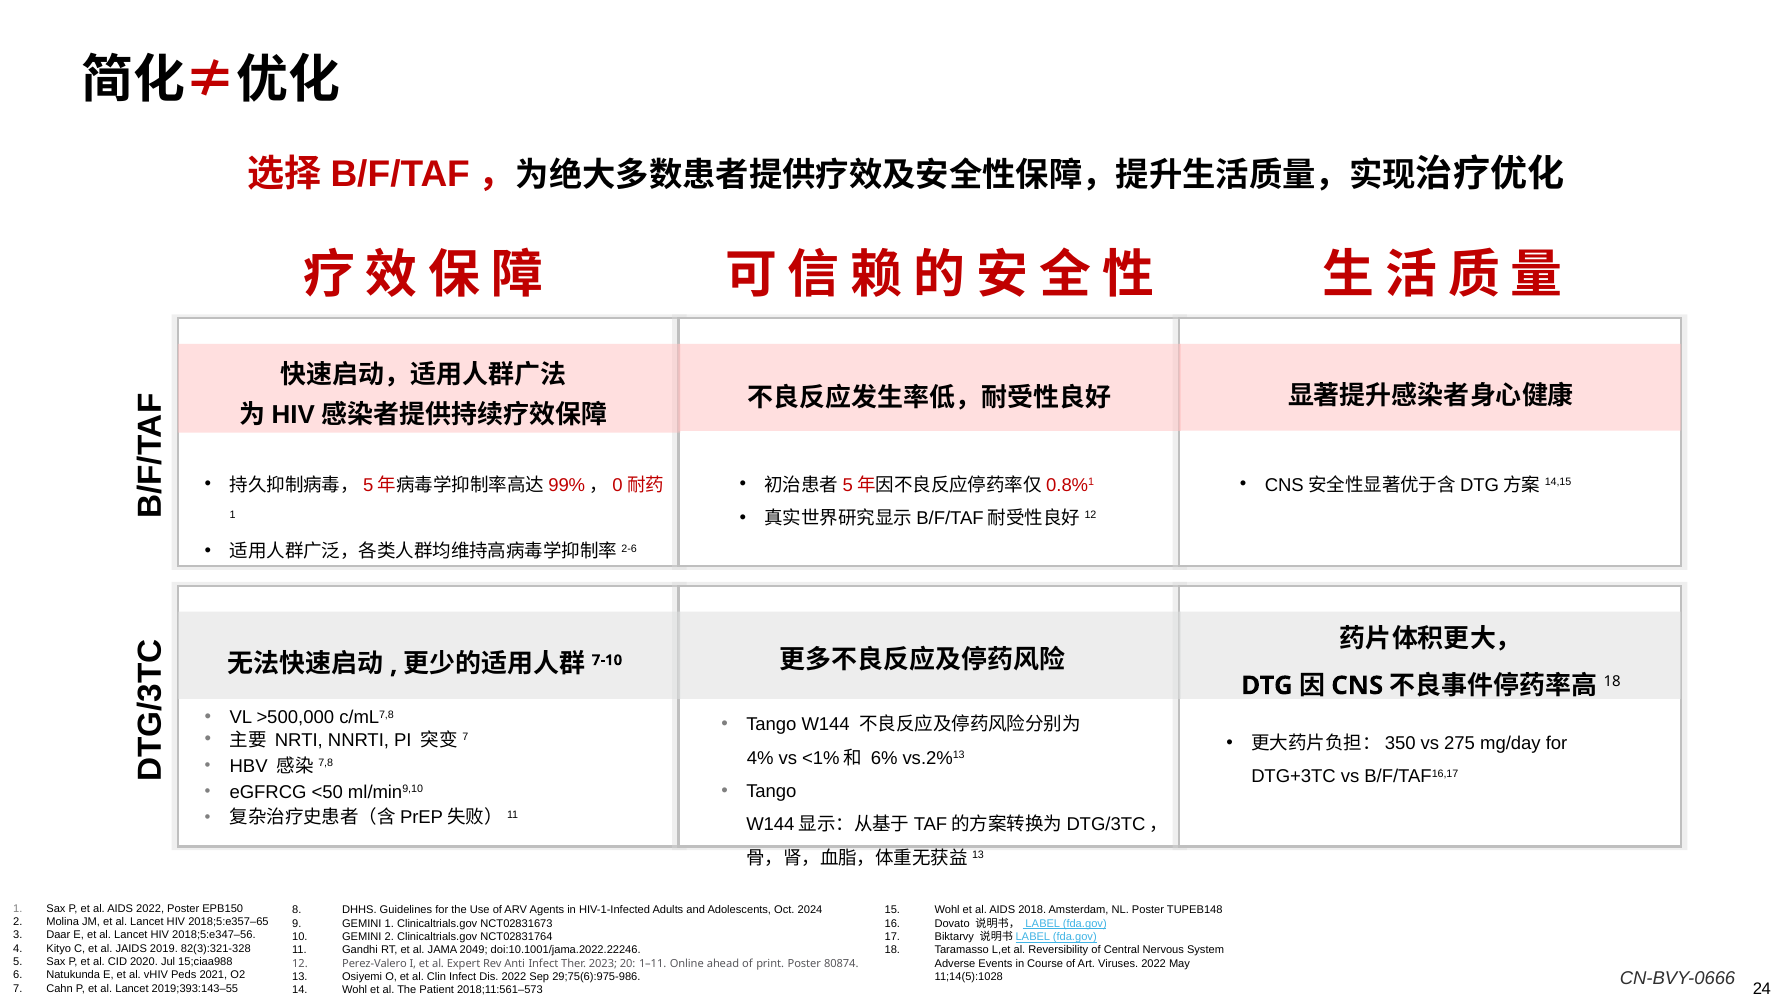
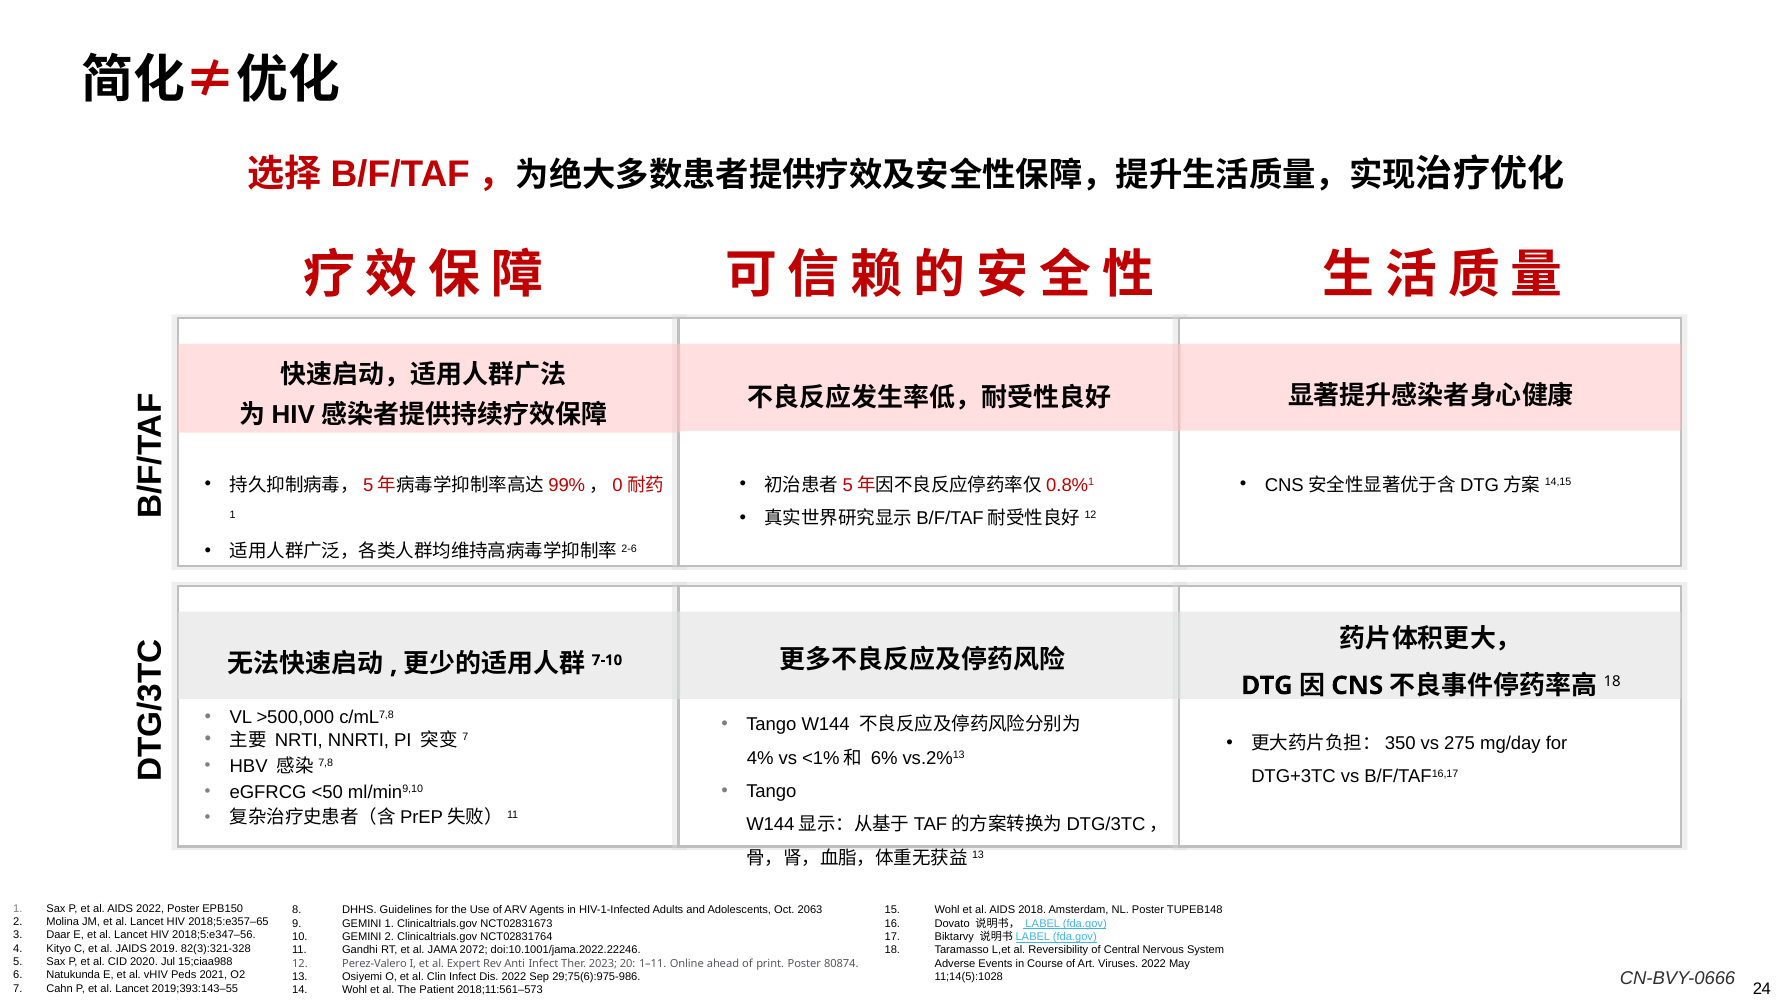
2024: 2024 -> 2063 (810, 910)
2049: 2049 -> 2072 (474, 950)
